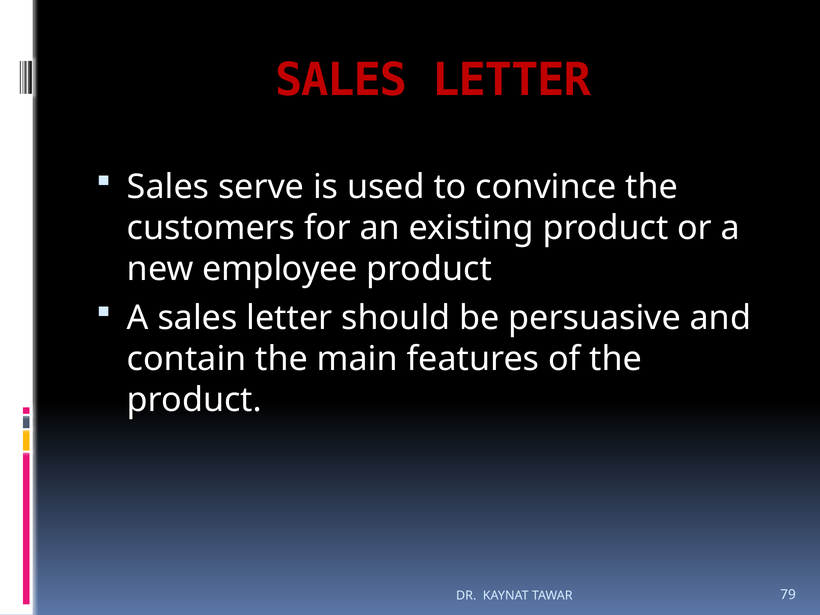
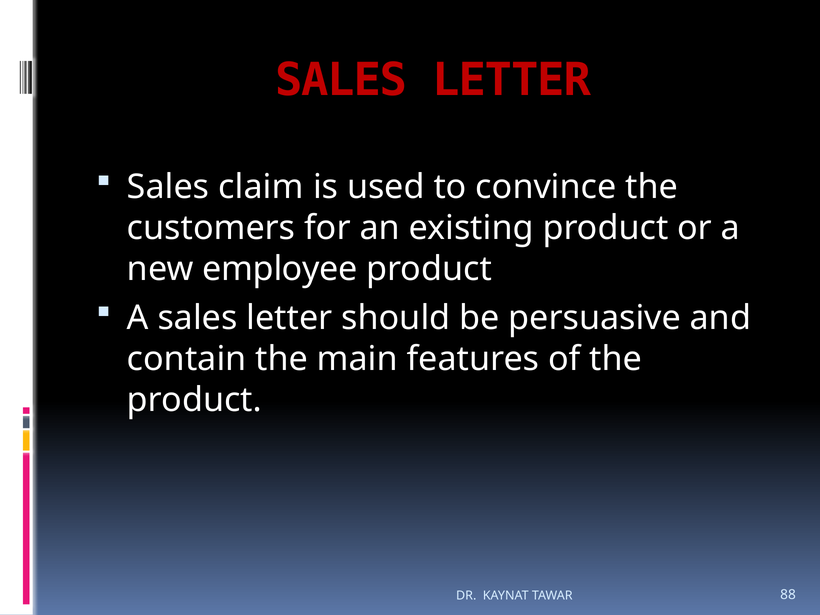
serve: serve -> claim (261, 187)
79: 79 -> 88 (788, 595)
